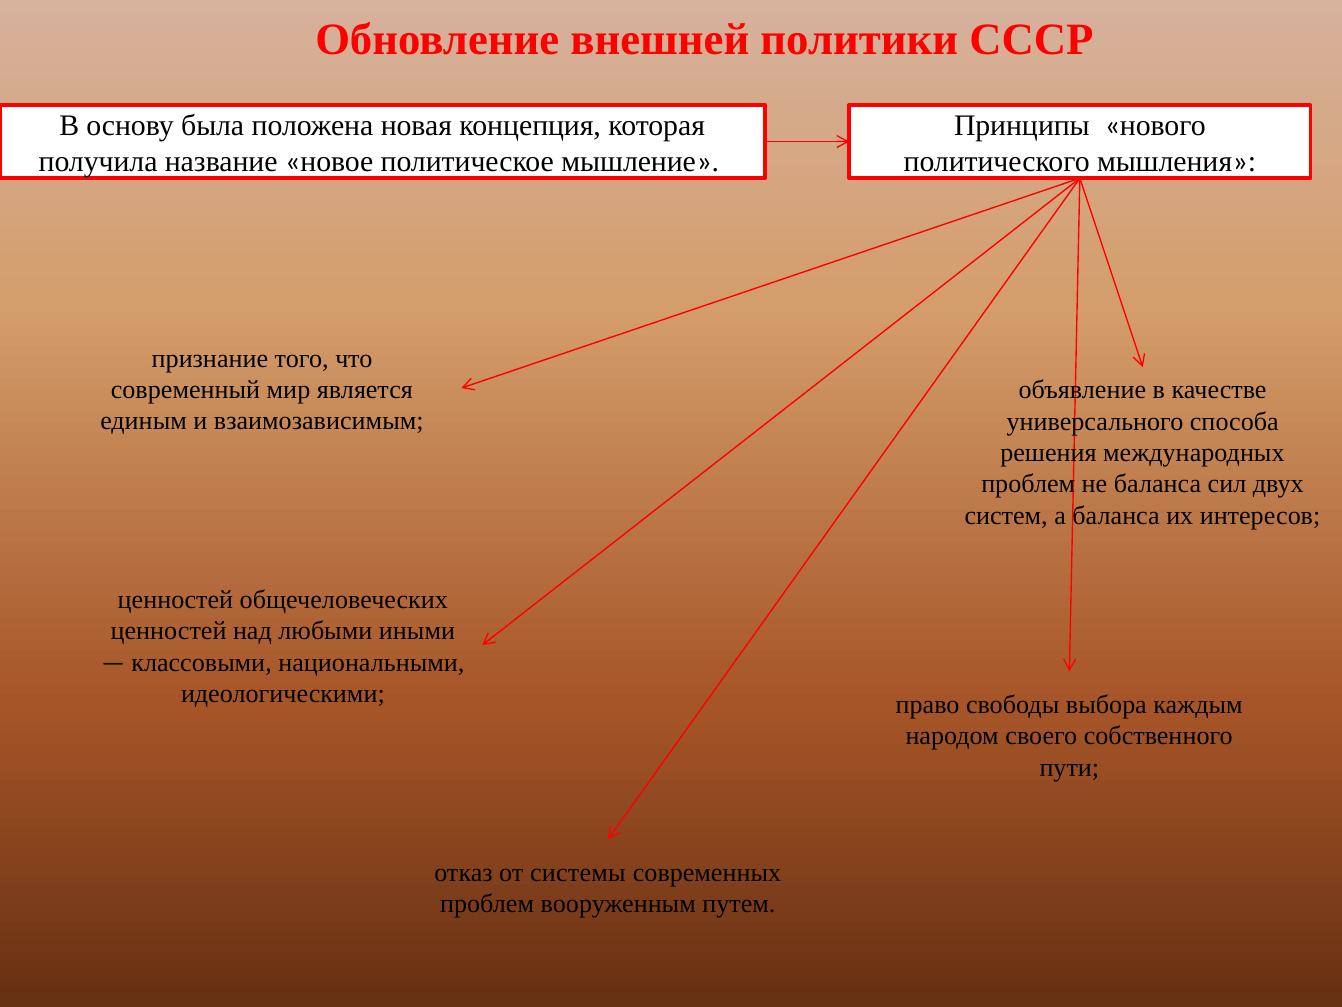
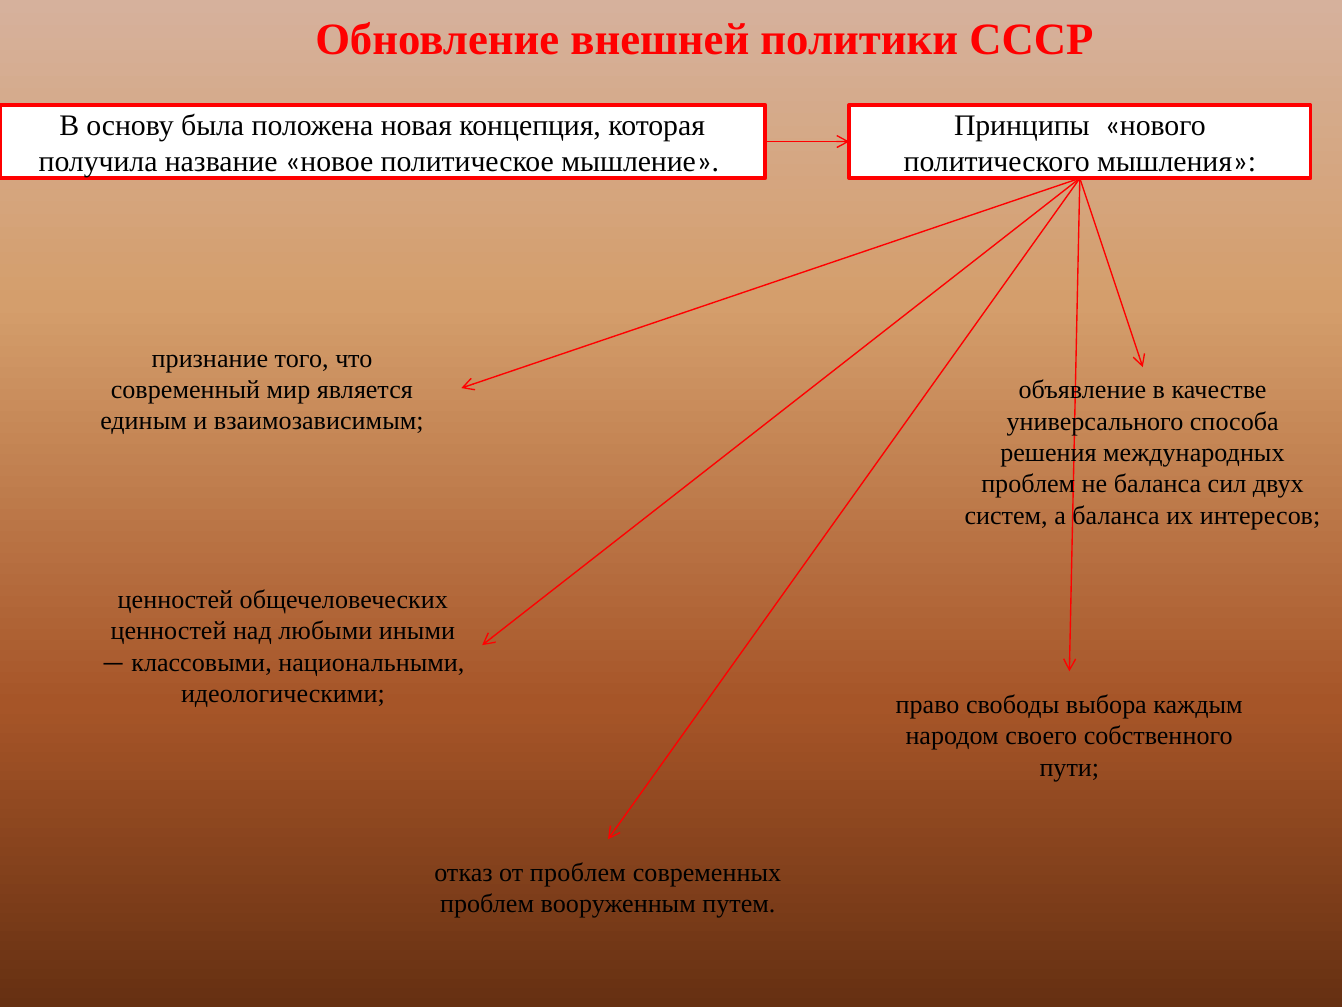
от системы: системы -> проблем (578, 872)
